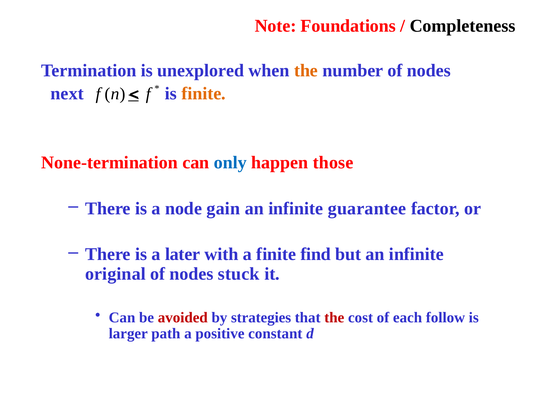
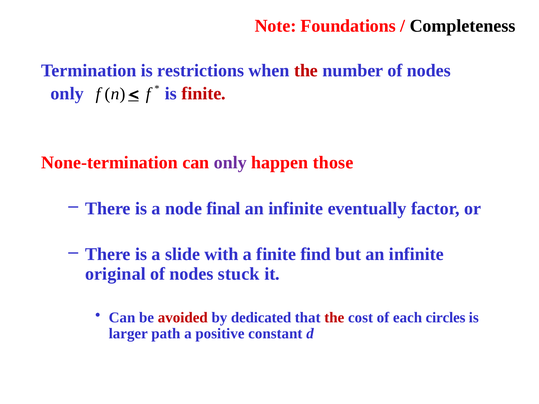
unexplored: unexplored -> restrictions (201, 71)
the colour: orange -> red (306, 71)
next: next -> only (67, 94)
finite colour: orange -> red (204, 94)
only colour: blue -> purple (230, 163)
gain: gain -> final (224, 209)
guarantee: guarantee -> eventually (367, 209)
later: later -> slide (182, 255)
strategies: strategies -> dedicated (261, 318)
follow: follow -> circles (446, 318)
